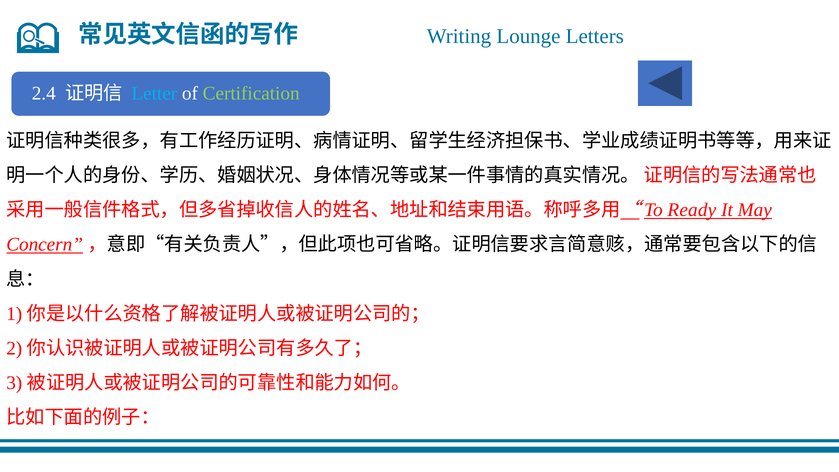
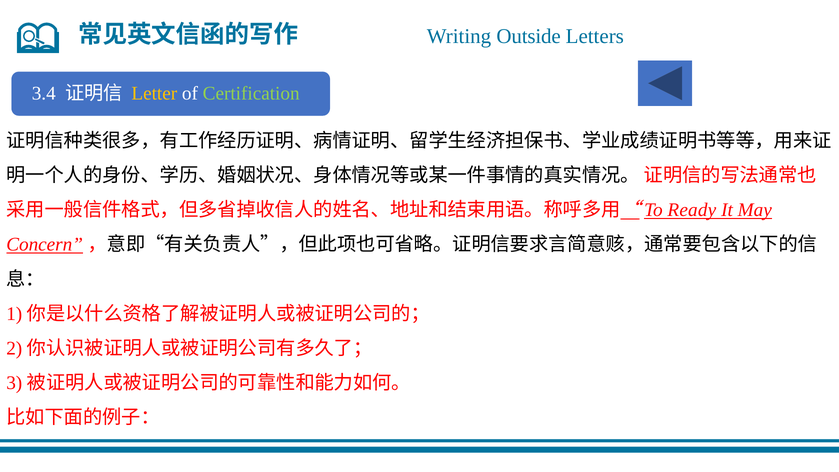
Lounge: Lounge -> Outside (529, 36)
2.4: 2.4 -> 3.4 (44, 94)
Letter colour: light blue -> yellow (154, 94)
